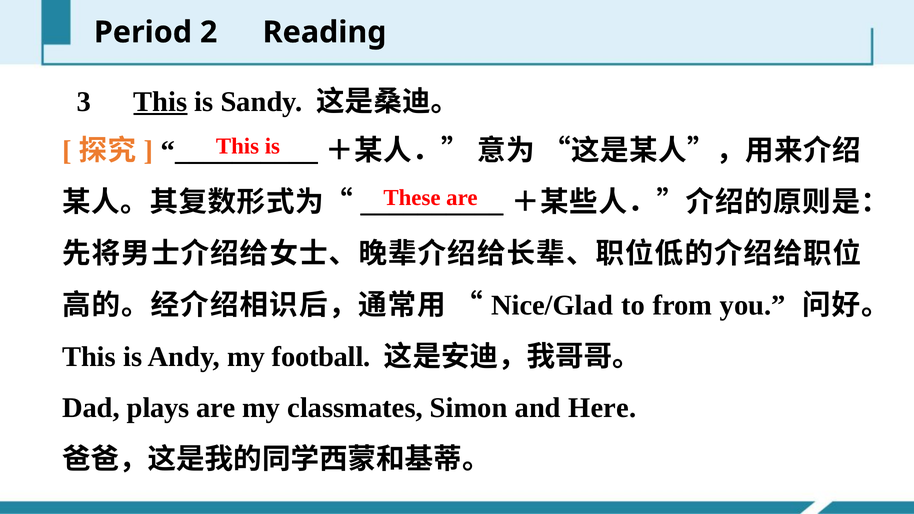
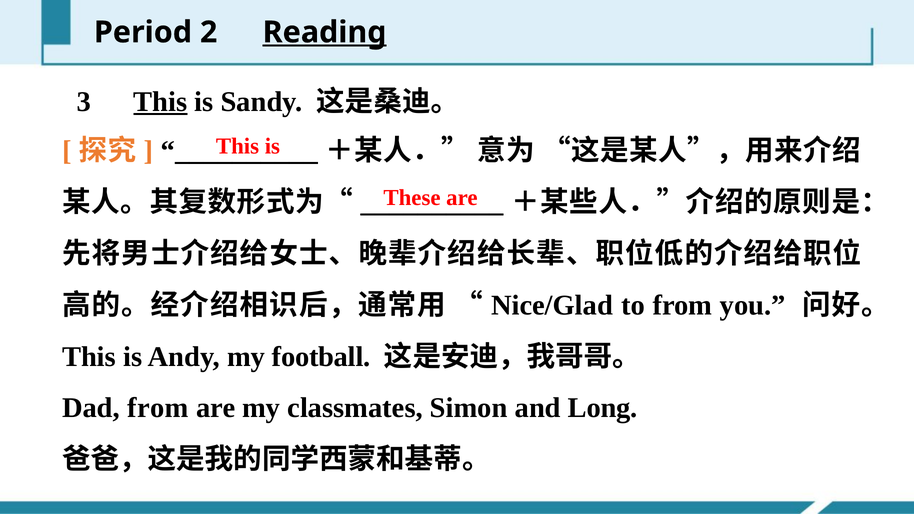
Reading underline: none -> present (325, 32)
Dad plays: plays -> from (158, 408)
Here: Here -> Long (603, 408)
